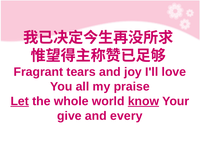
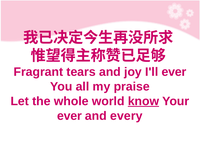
I'll love: love -> ever (174, 72)
Let underline: present -> none (20, 101)
give: give -> ever (69, 116)
